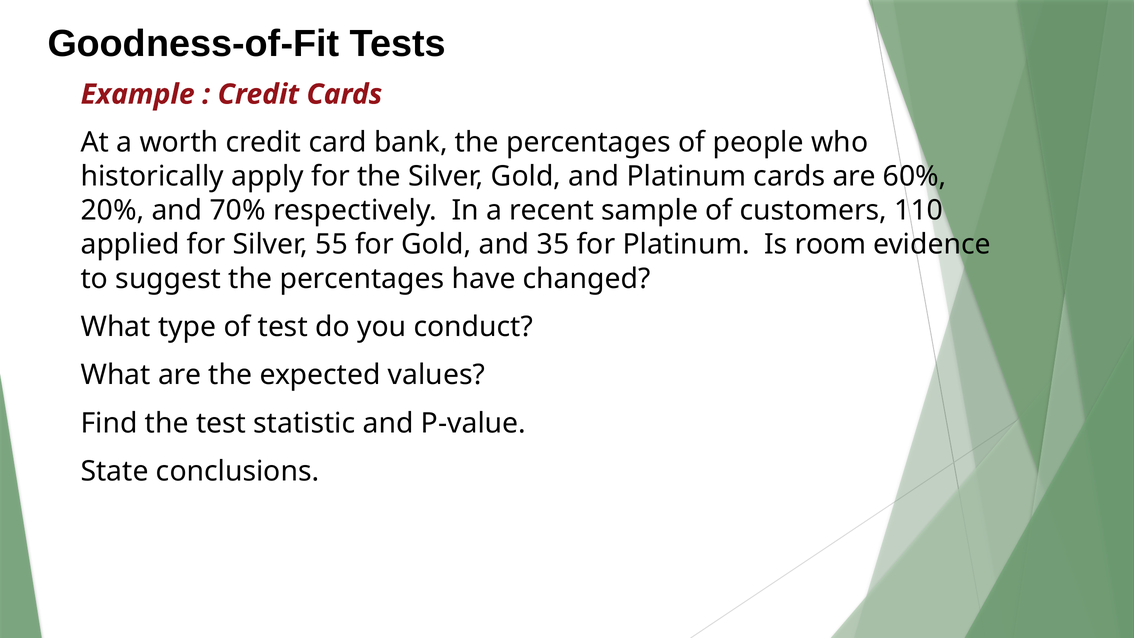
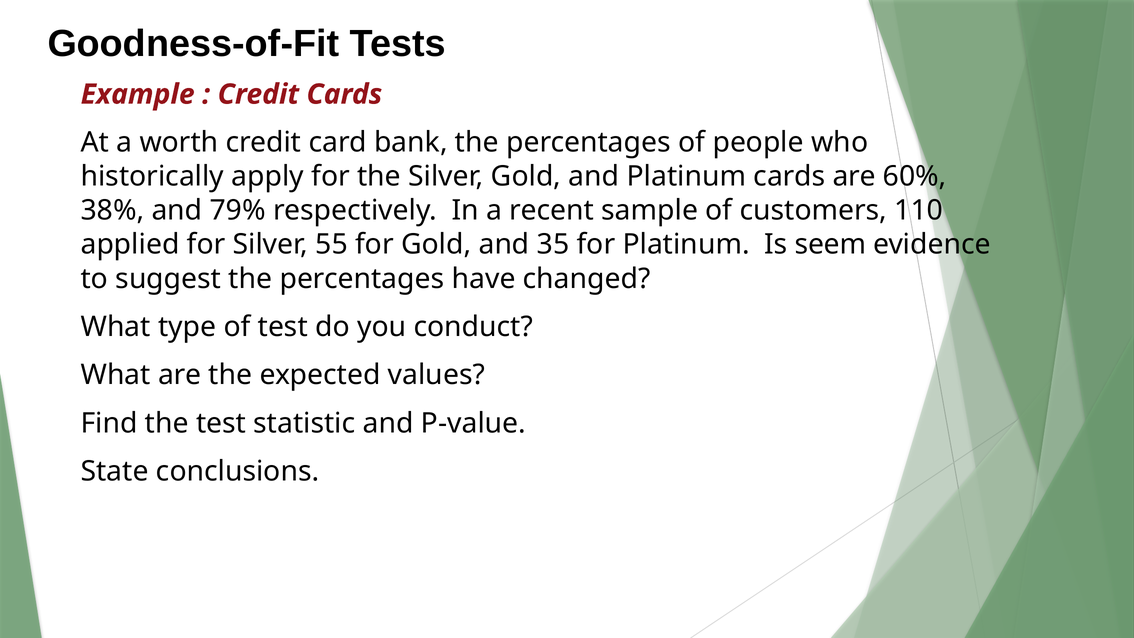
20%: 20% -> 38% (112, 211)
70%: 70% -> 79% (238, 211)
room: room -> seem (830, 245)
